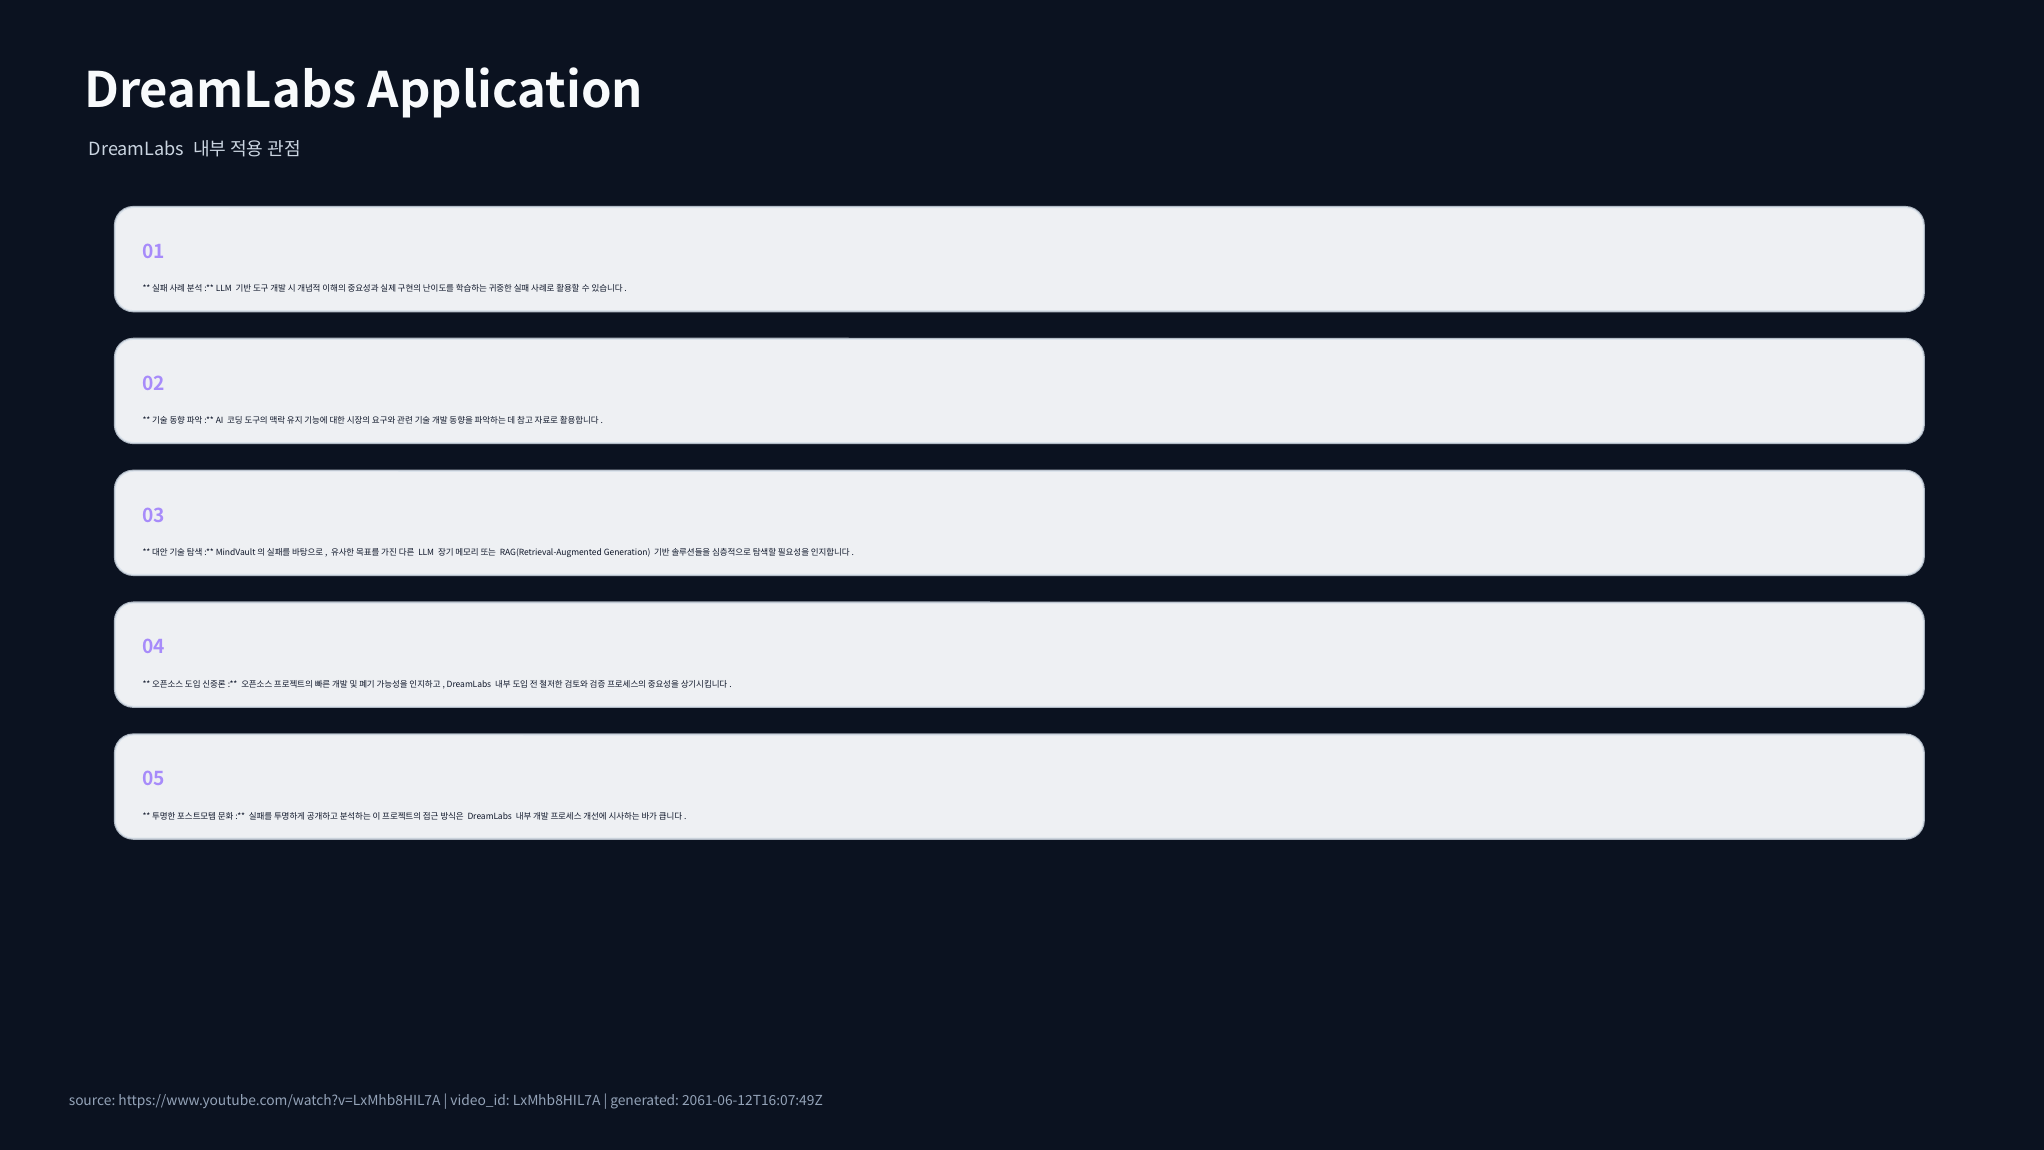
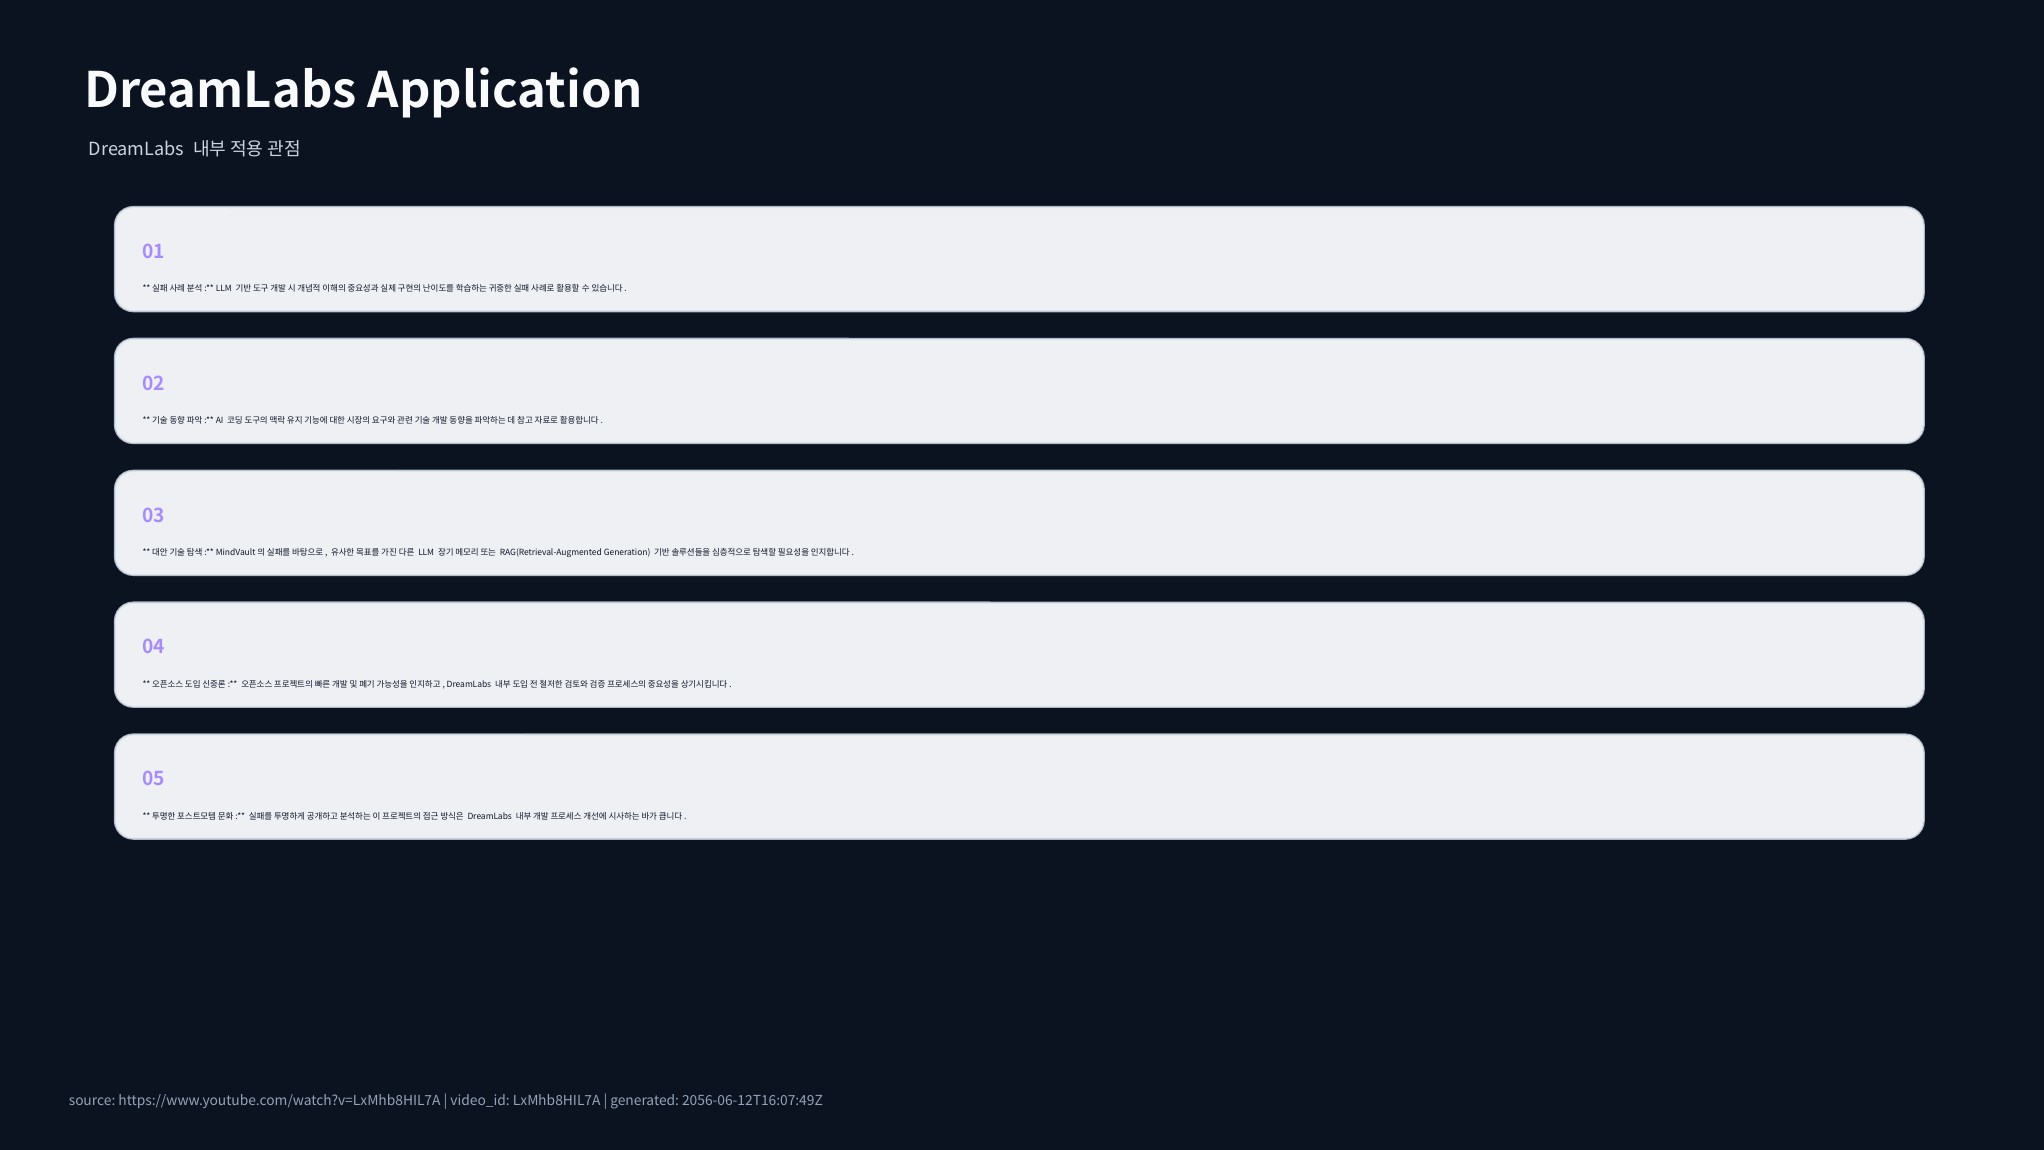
2061-06-12T16:07:49Z: 2061-06-12T16:07:49Z -> 2056-06-12T16:07:49Z (752, 1101)
